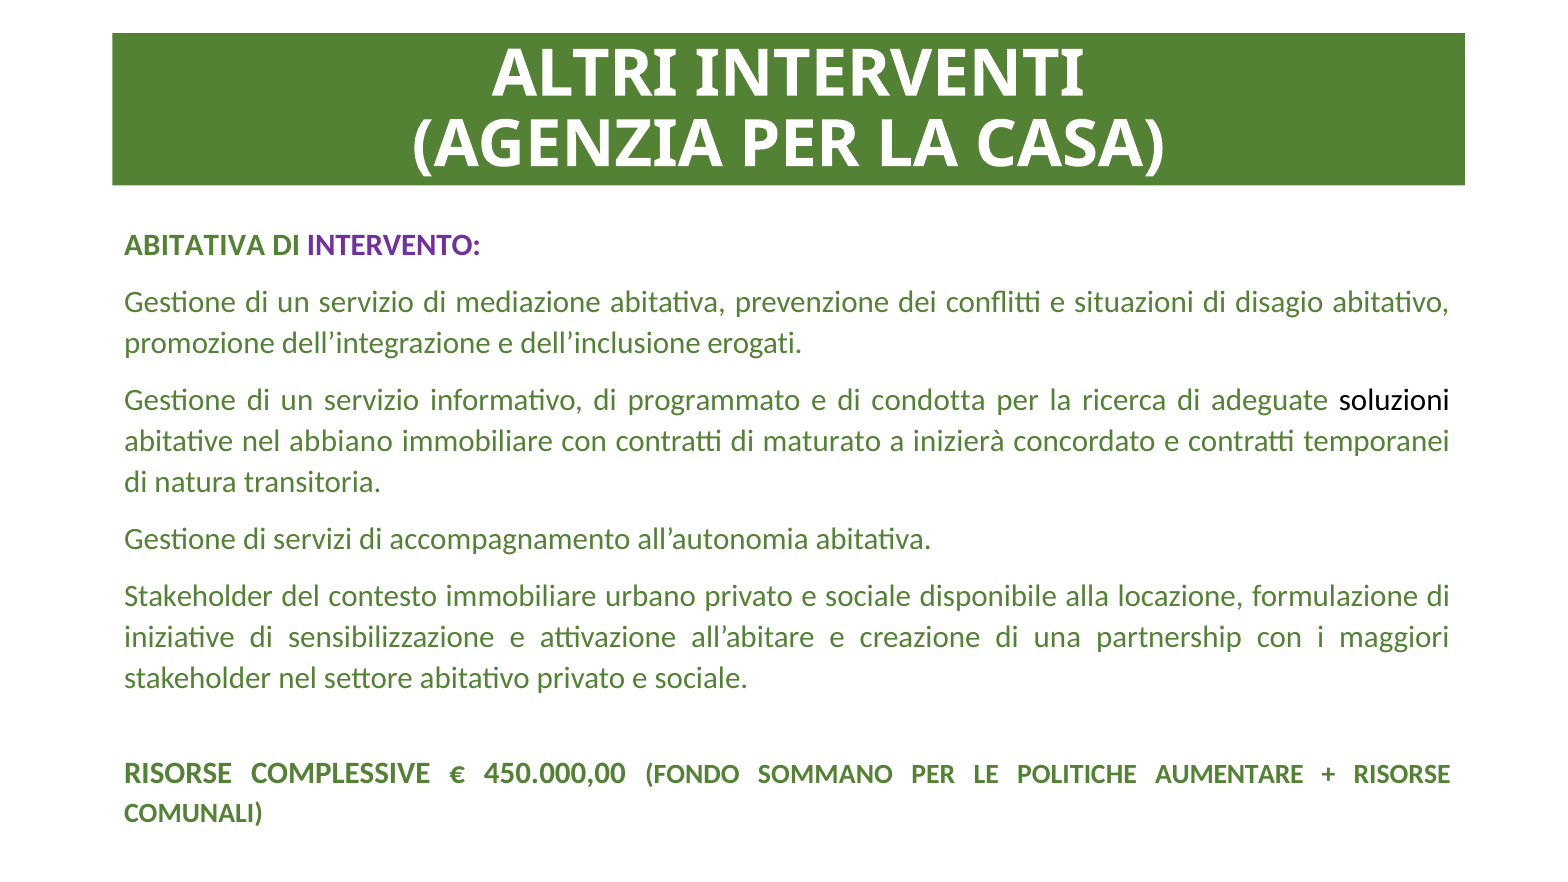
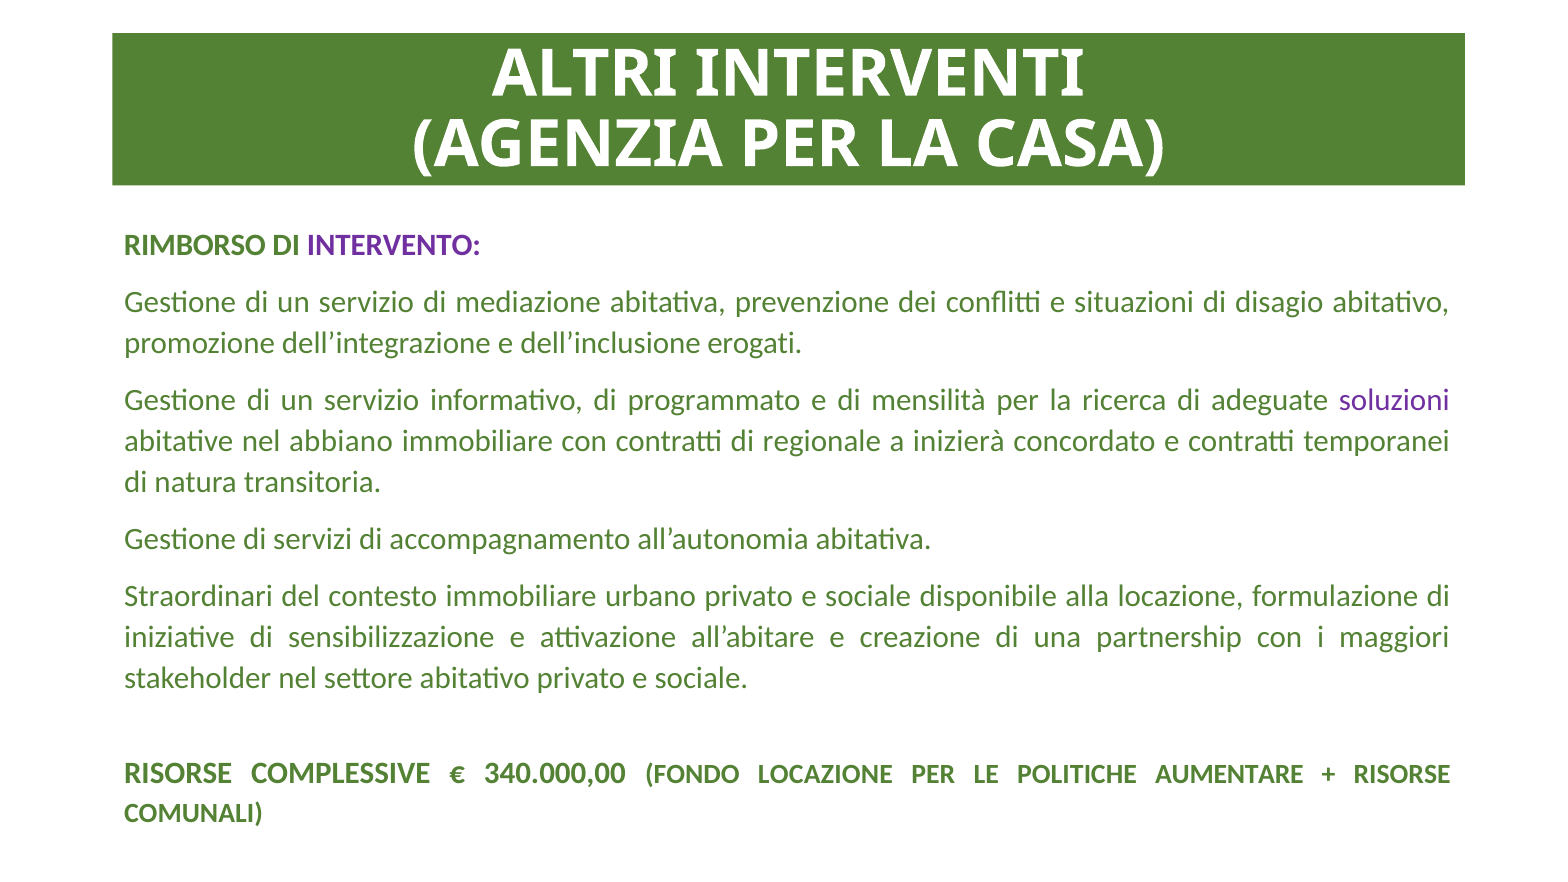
ABITATIVA: ABITATIVA -> RIMBORSO (195, 245)
condotta: condotta -> mensilità (929, 400)
soluzioni colour: black -> purple (1394, 400)
maturato: maturato -> regionale (822, 441)
Stakeholder: Stakeholder -> Straordinari (199, 597)
450.000,00: 450.000,00 -> 340.000,00 (555, 773)
FONDO SOMMANO: SOMMANO -> LOCAZIONE (825, 774)
